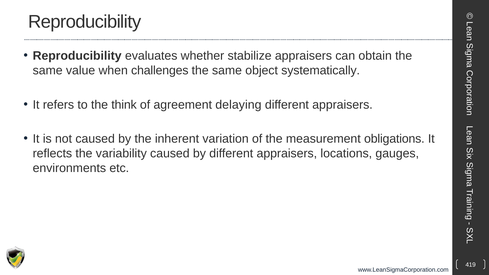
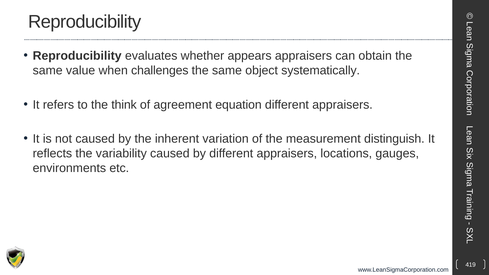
stabilize: stabilize -> appears (250, 56)
delaying: delaying -> equation (239, 105)
obligations: obligations -> distinguish (394, 139)
